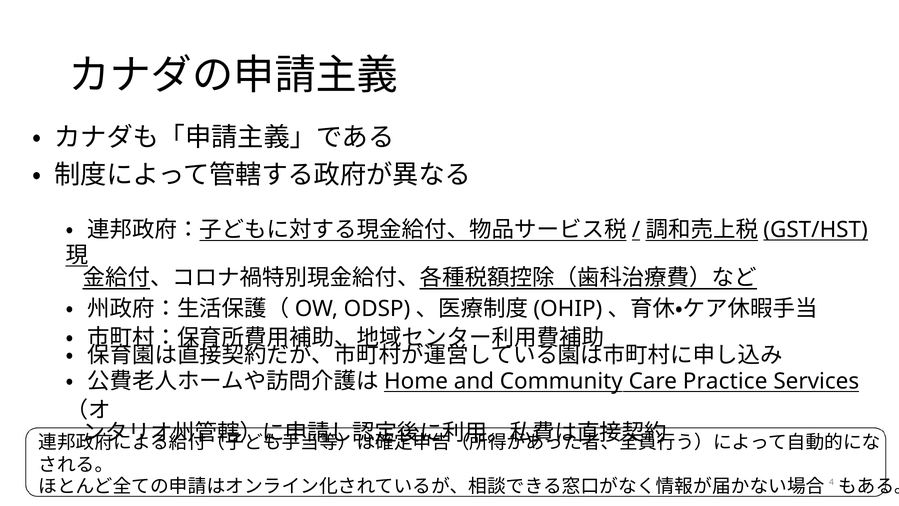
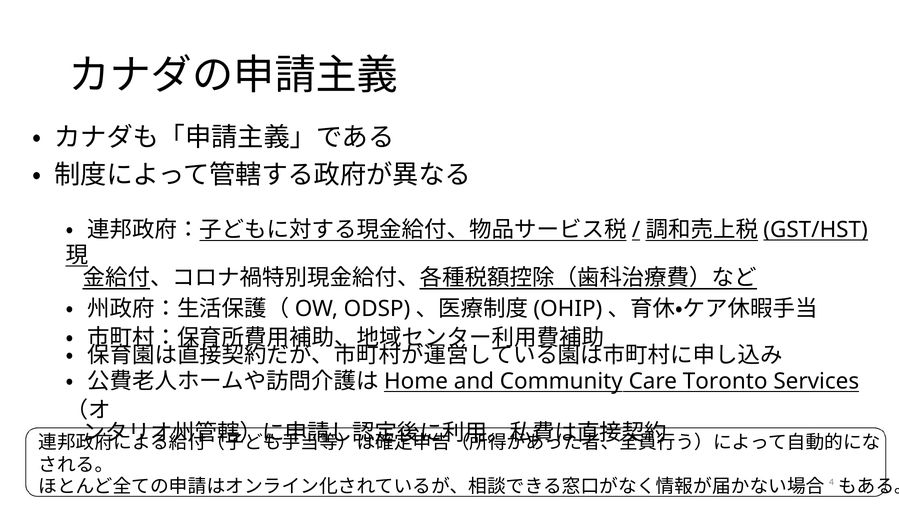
Practice: Practice -> Toronto (725, 381)
